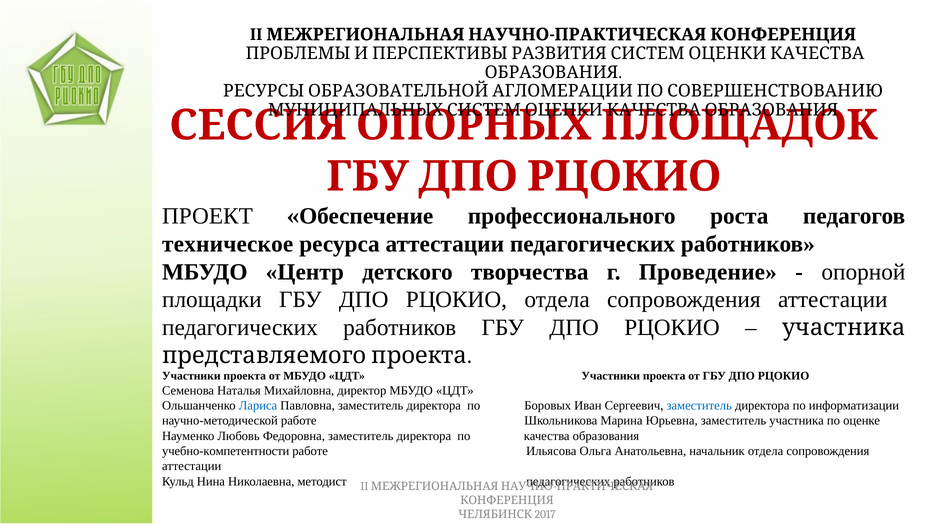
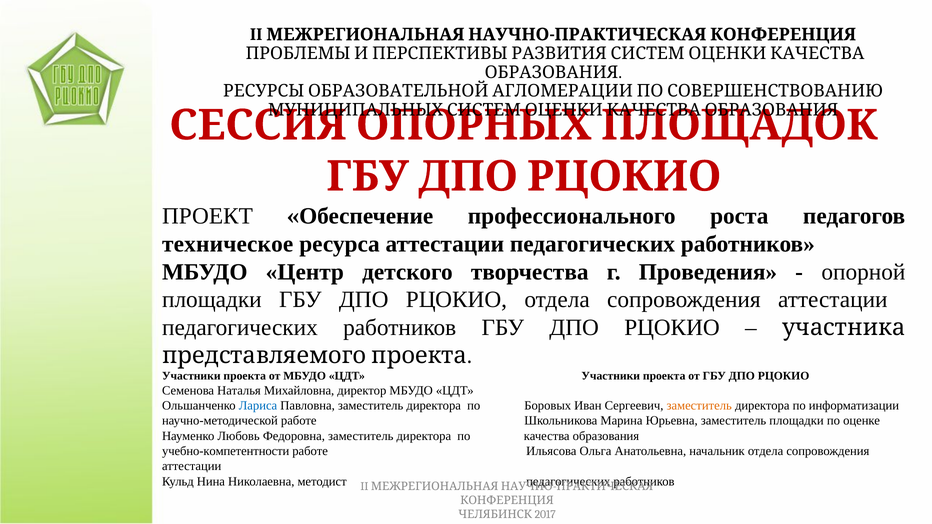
Проведение: Проведение -> Проведения (708, 272)
заместитель colour: blue -> orange (699, 406)
заместитель участника: участника -> площадки (797, 421)
